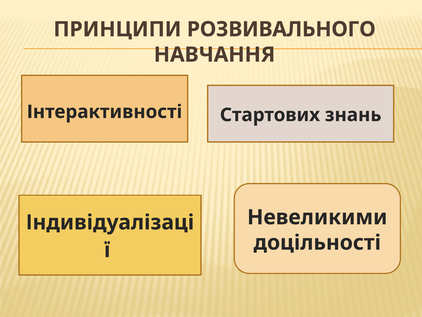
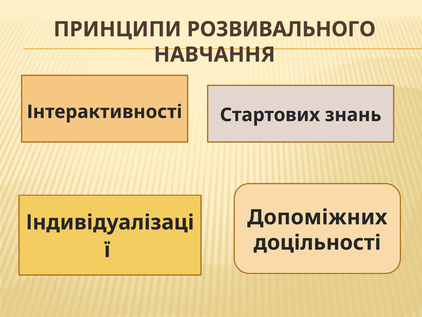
Невеликими: Невеликими -> Допоміжних (317, 217)
